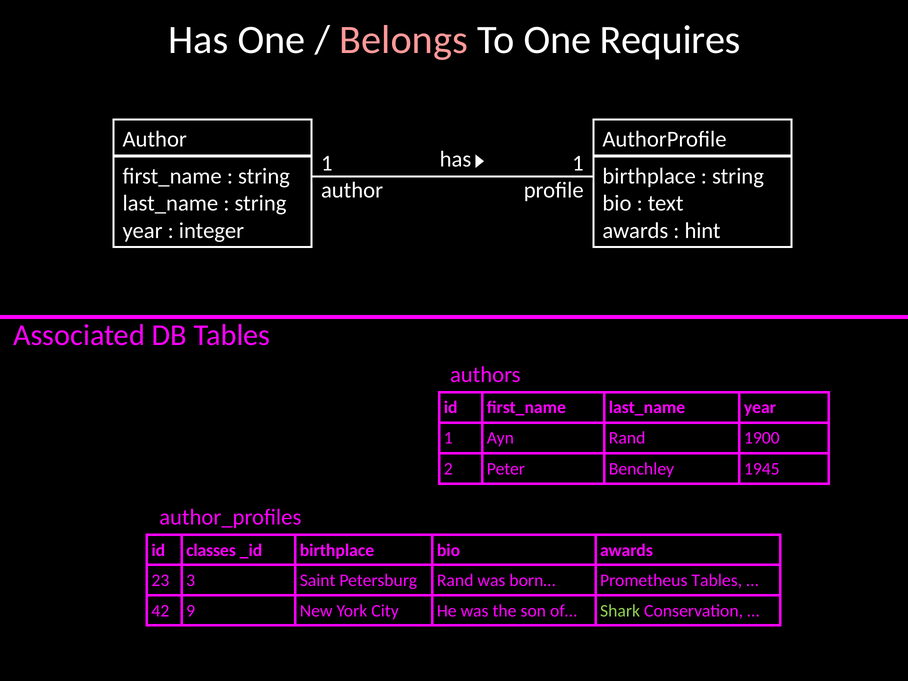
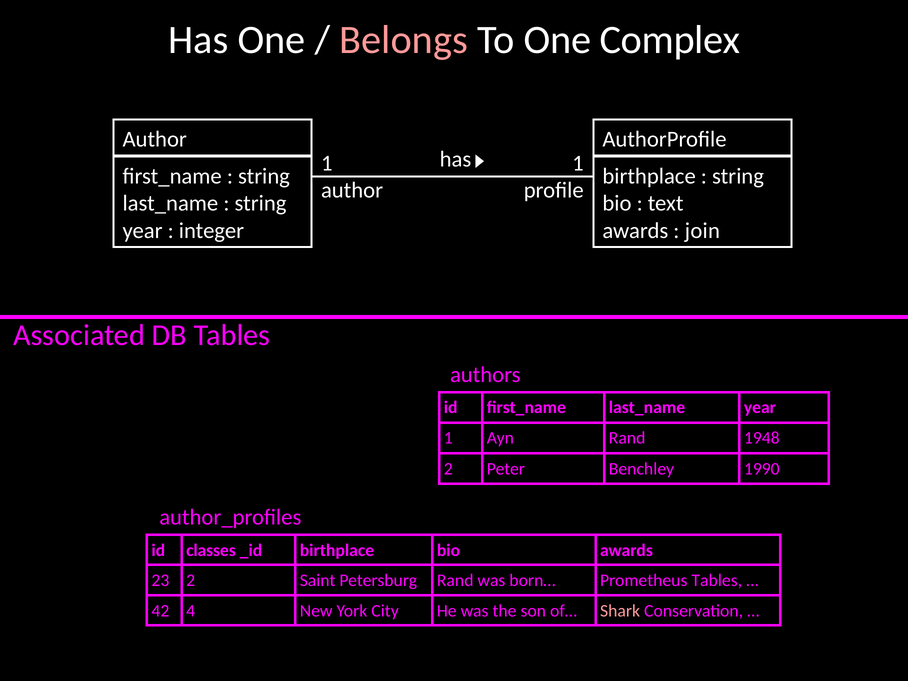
Requires: Requires -> Complex (670, 40)
hint: hint -> join (702, 231)
1900: 1900 -> 1948 (762, 438)
1945: 1945 -> 1990 (762, 469)
23 3: 3 -> 2 (191, 580)
9: 9 -> 4 (191, 611)
Shark colour: light green -> pink (620, 611)
